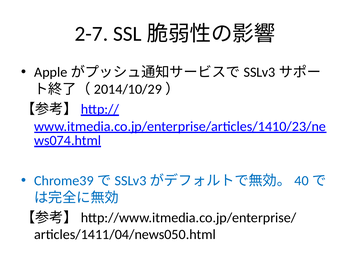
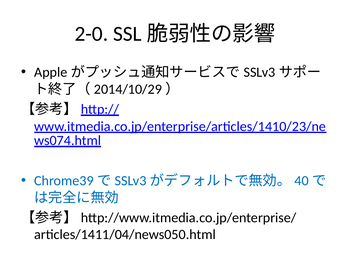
2-7: 2-7 -> 2-0 (91, 34)
